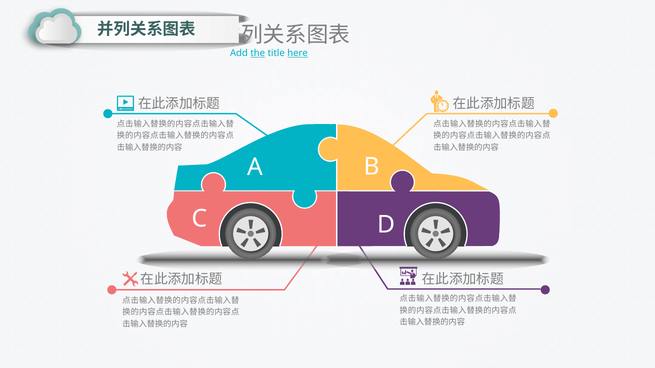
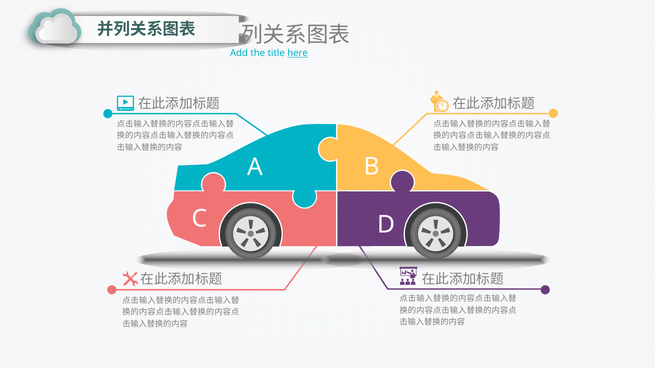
the underline: present -> none (258, 53)
